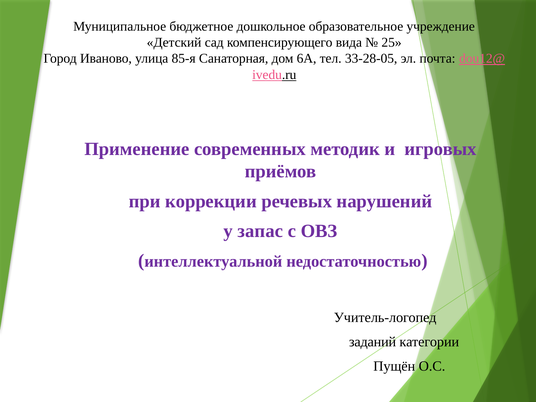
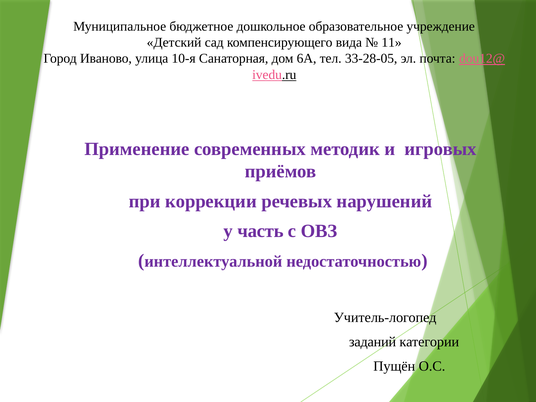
25: 25 -> 11 (392, 42)
85-я: 85-я -> 10-я (184, 59)
запас: запас -> часть (261, 231)
